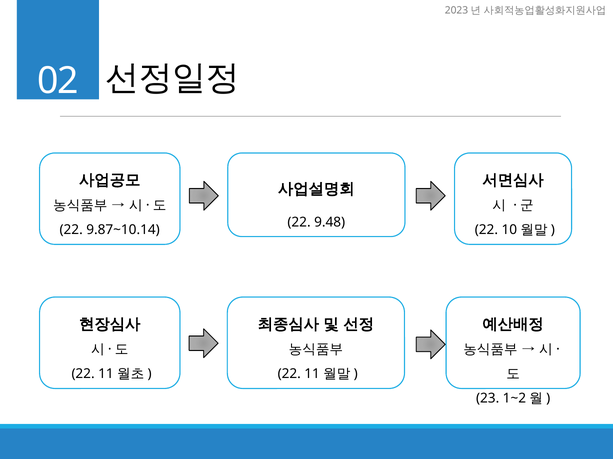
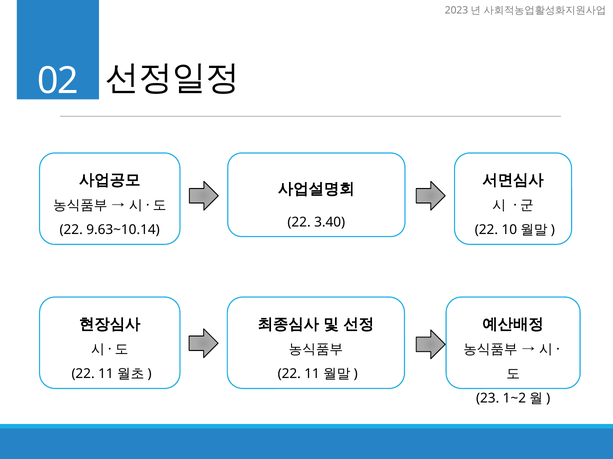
9.48: 9.48 -> 3.40 (330, 223)
9.87~10.14: 9.87~10.14 -> 9.63~10.14 (123, 230)
